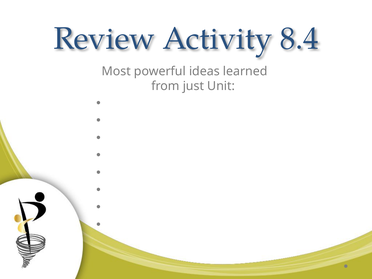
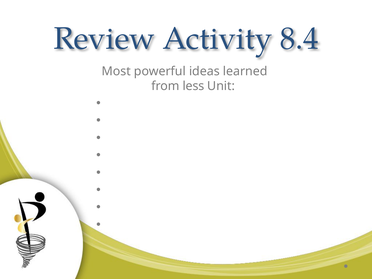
just: just -> less (193, 86)
